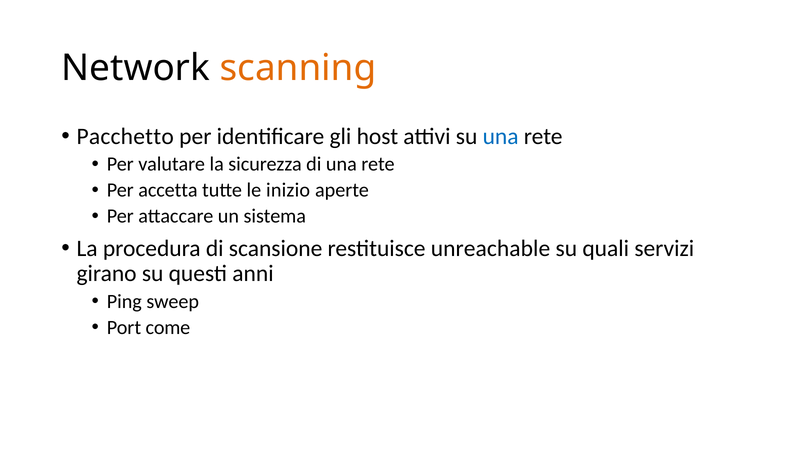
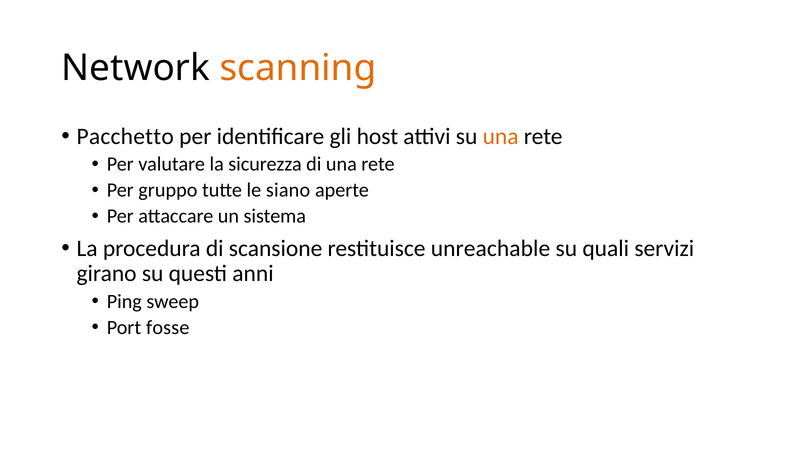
una colour: blue -> orange (501, 136)
accetta: accetta -> gruppo (168, 190)
inizio: inizio -> siano (288, 190)
come: come -> fosse (168, 327)
